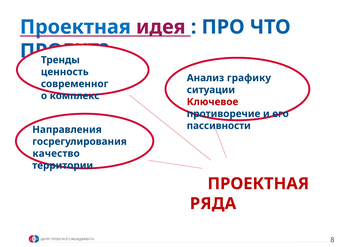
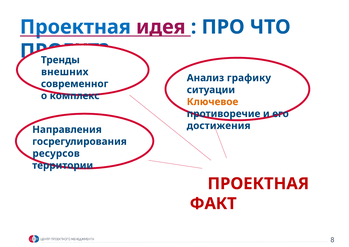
ценность: ценность -> внешних (65, 72)
Ключевое colour: red -> orange (213, 102)
пассивности: пассивности -> достижения (219, 126)
качество: качество -> ресурсов (56, 153)
РЯДА: РЯДА -> ФАКТ (213, 203)
